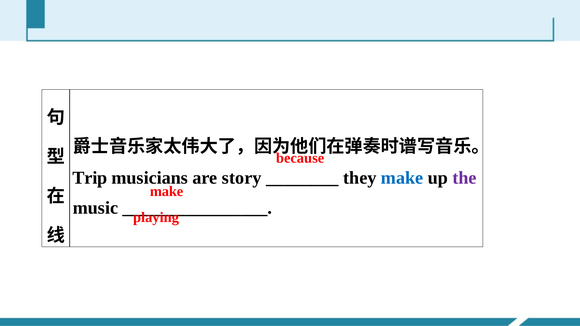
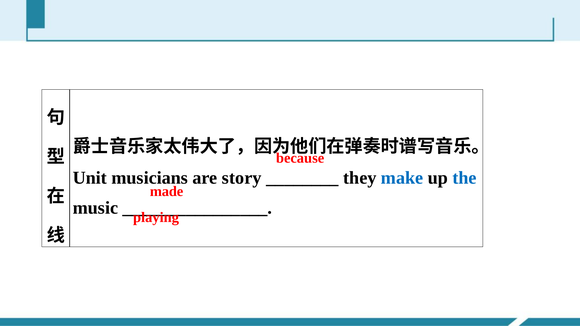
Trip: Trip -> Unit (90, 178)
the colour: purple -> blue (464, 178)
make: make -> made (167, 192)
